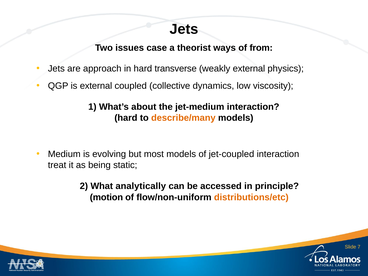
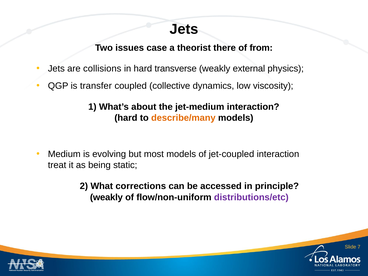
ways: ways -> there (225, 48)
approach: approach -> collisions (102, 69)
is external: external -> transfer (96, 86)
analytically: analytically -> corrections (141, 186)
motion: motion -> weakly (106, 197)
distributions/etc colour: orange -> purple (251, 197)
